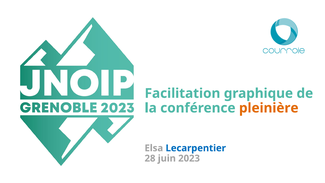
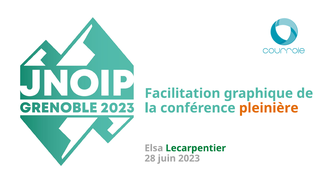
Lecarpentier colour: blue -> green (196, 148)
